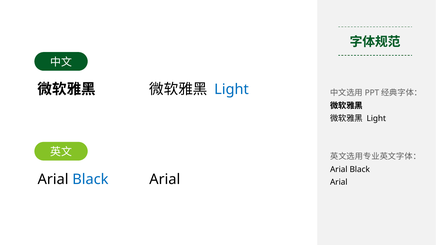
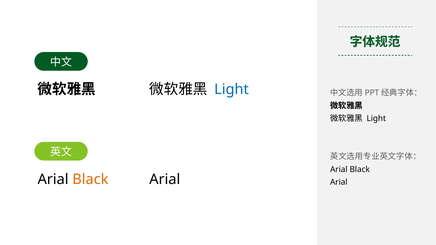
Black colour: blue -> orange (90, 180)
